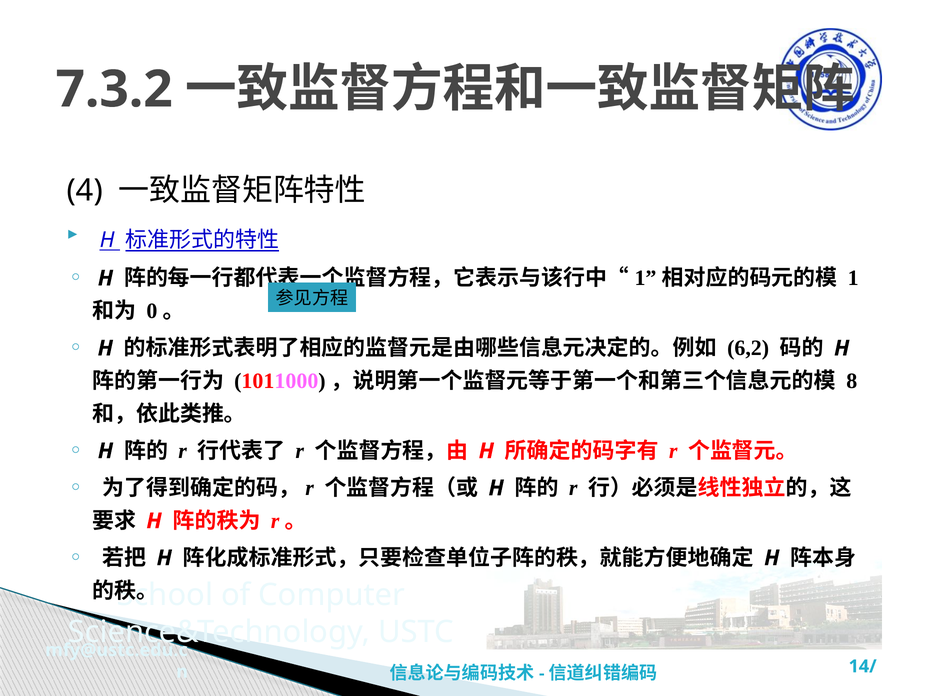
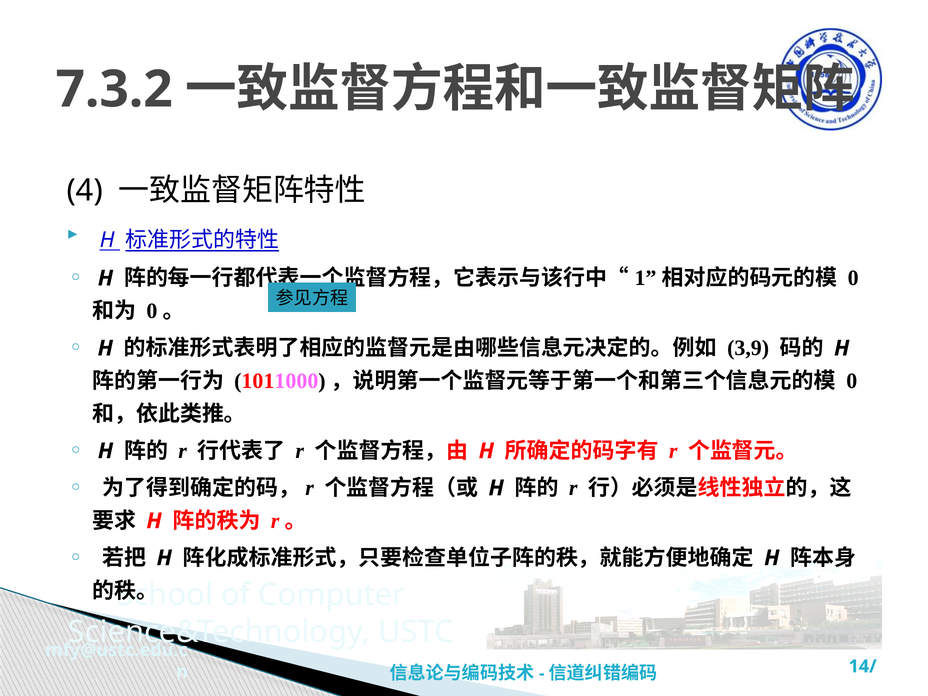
1: 1 -> 0 (853, 278)
6,2: 6,2 -> 3,9 (748, 348)
8: 8 -> 0 (852, 381)
